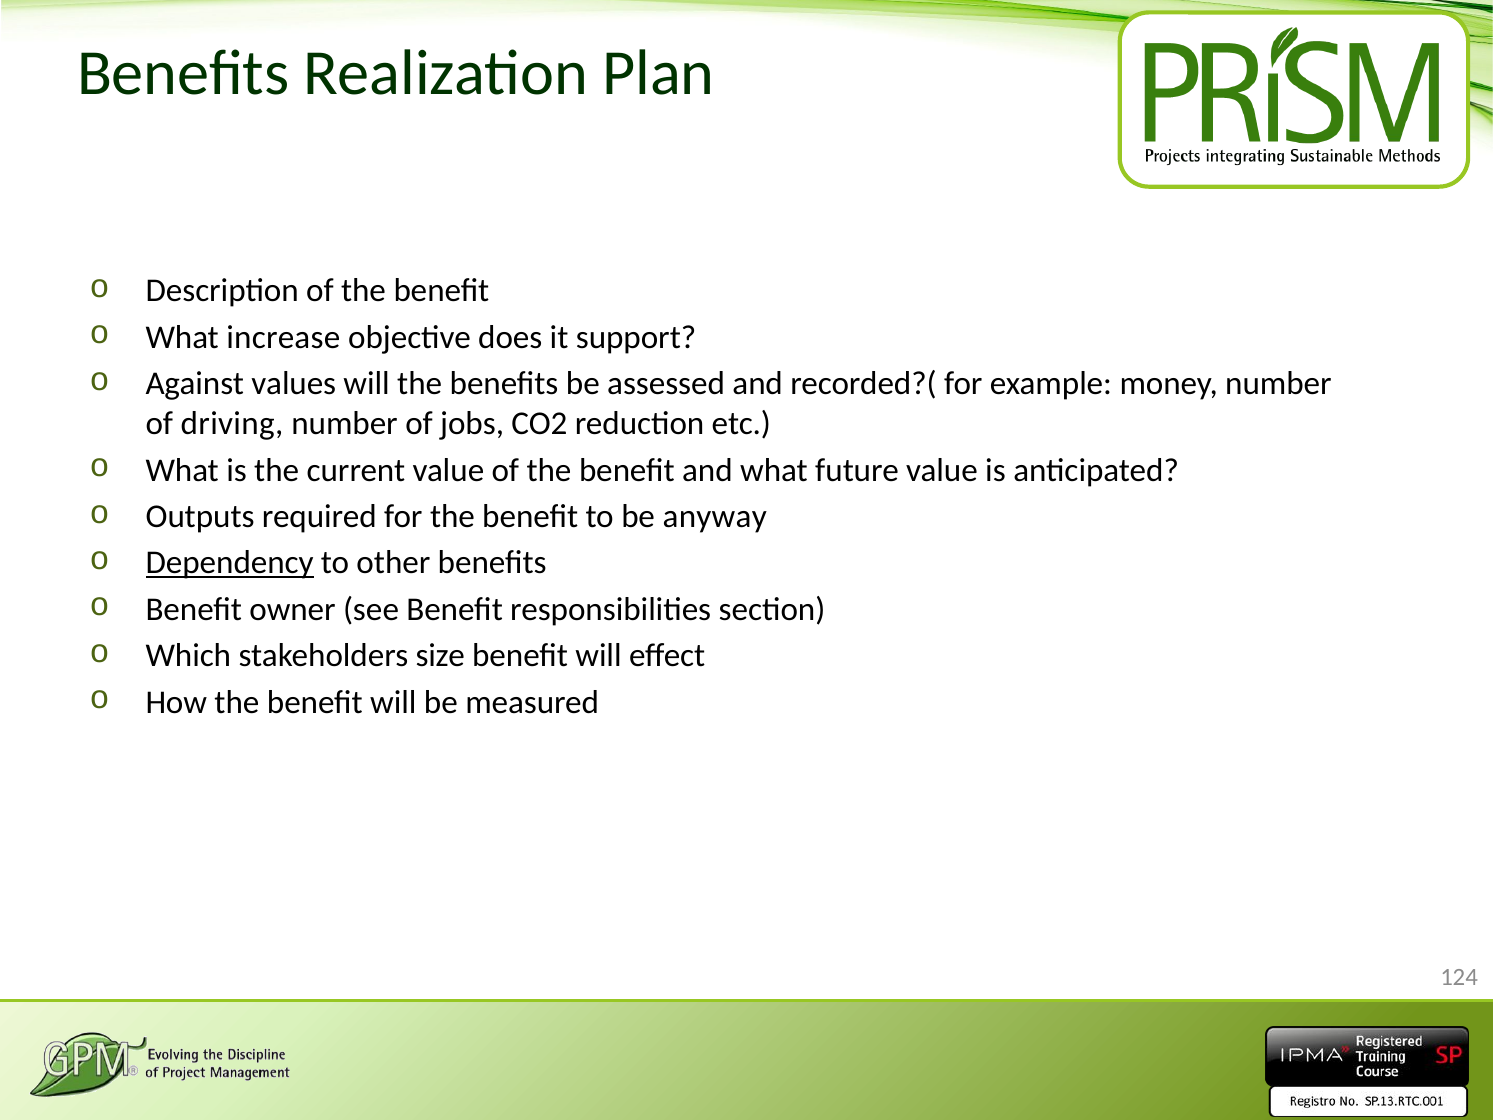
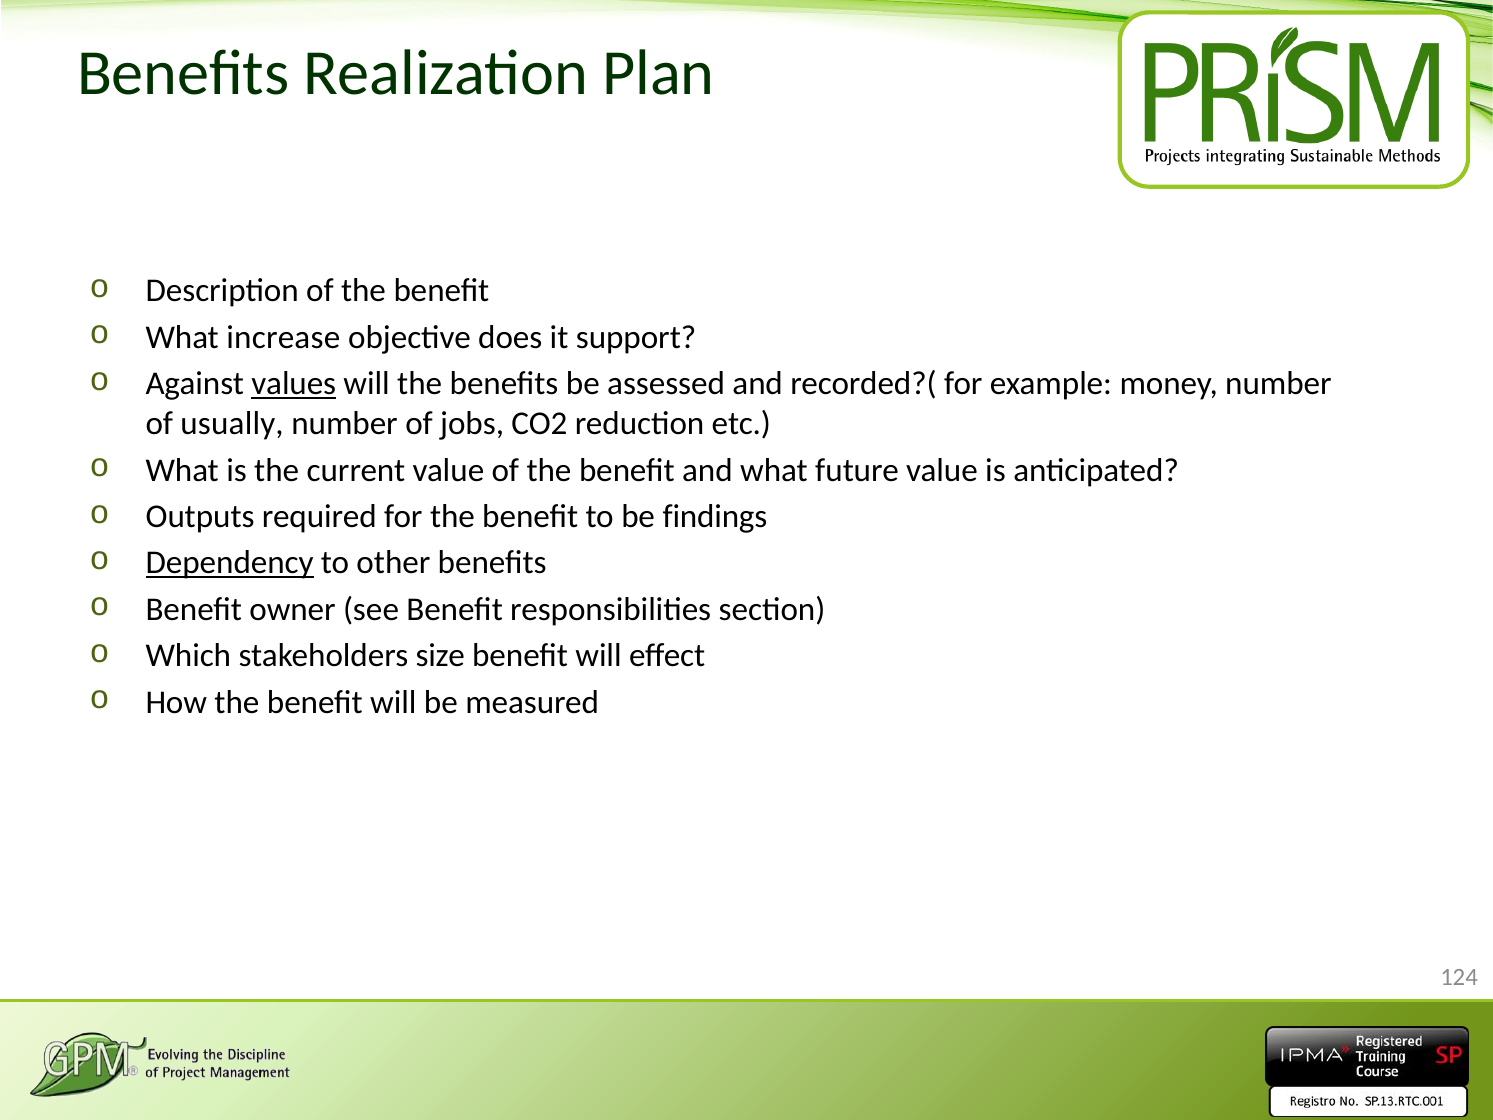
values underline: none -> present (294, 384)
driving: driving -> usually (232, 424)
anyway: anyway -> findings (715, 516)
